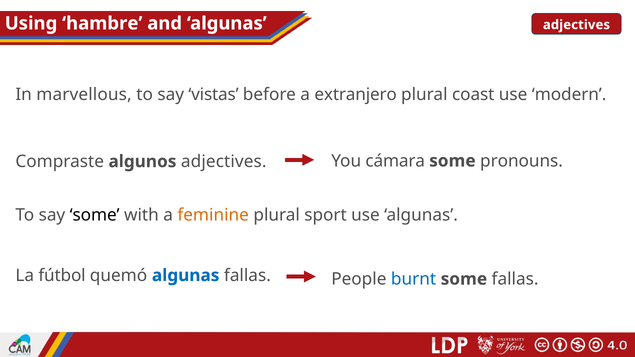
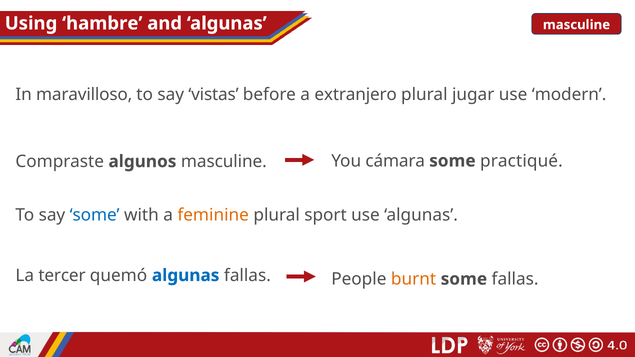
algunas adjectives: adjectives -> masculine (576, 25)
marvellous: marvellous -> maravilloso (84, 95)
coast: coast -> jugar (473, 95)
pronouns: pronouns -> practiqué (521, 161)
algunos adjectives: adjectives -> masculine (224, 162)
some colour: black -> blue (95, 215)
fútbol: fútbol -> tercer (62, 276)
burnt colour: blue -> orange (414, 279)
